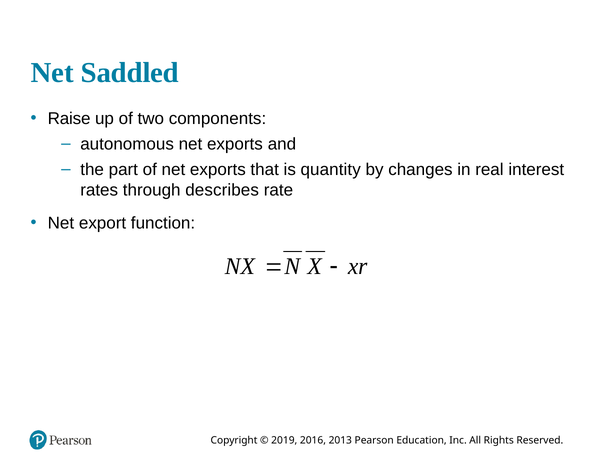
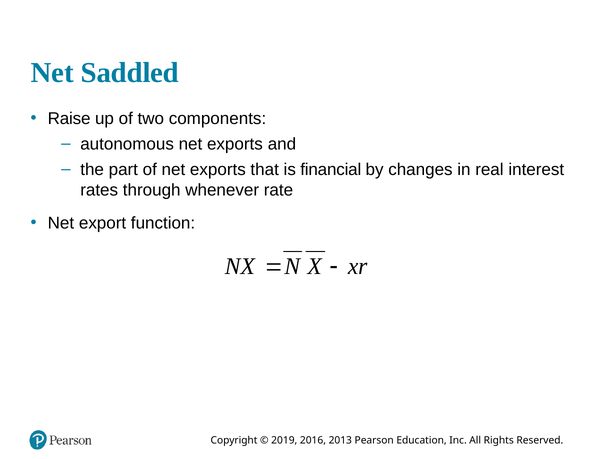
quantity: quantity -> financial (331, 170)
describes: describes -> whenever (222, 190)
